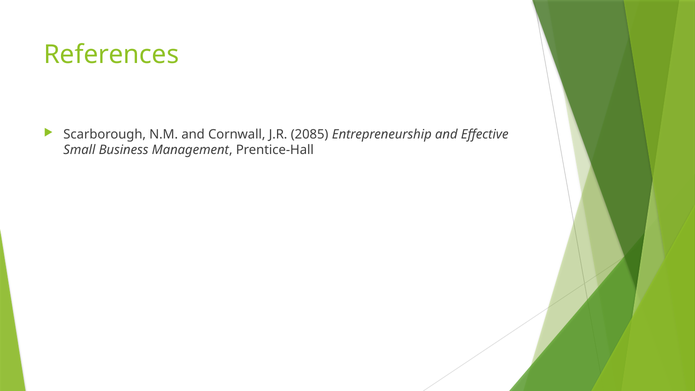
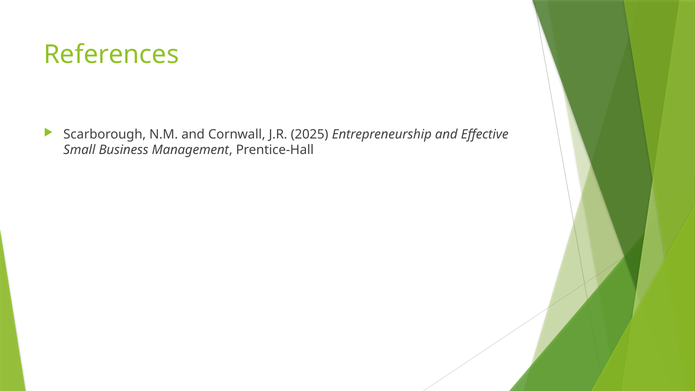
2085: 2085 -> 2025 (310, 135)
